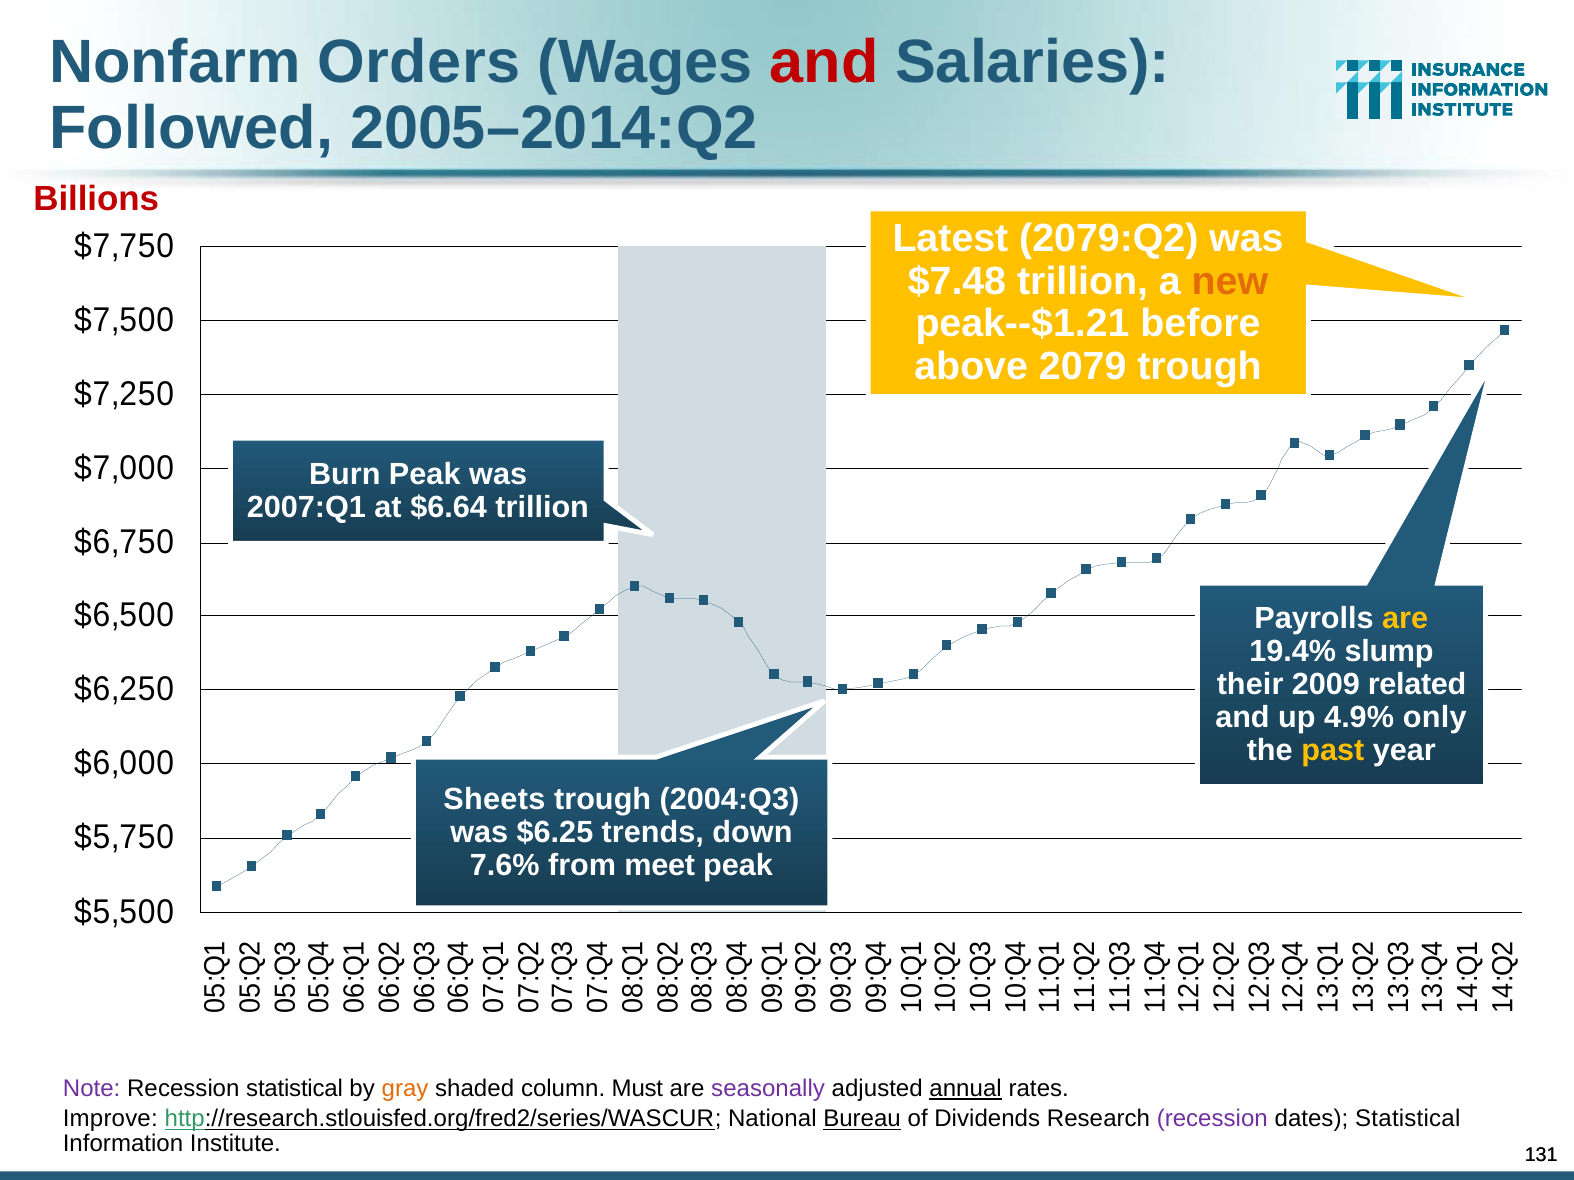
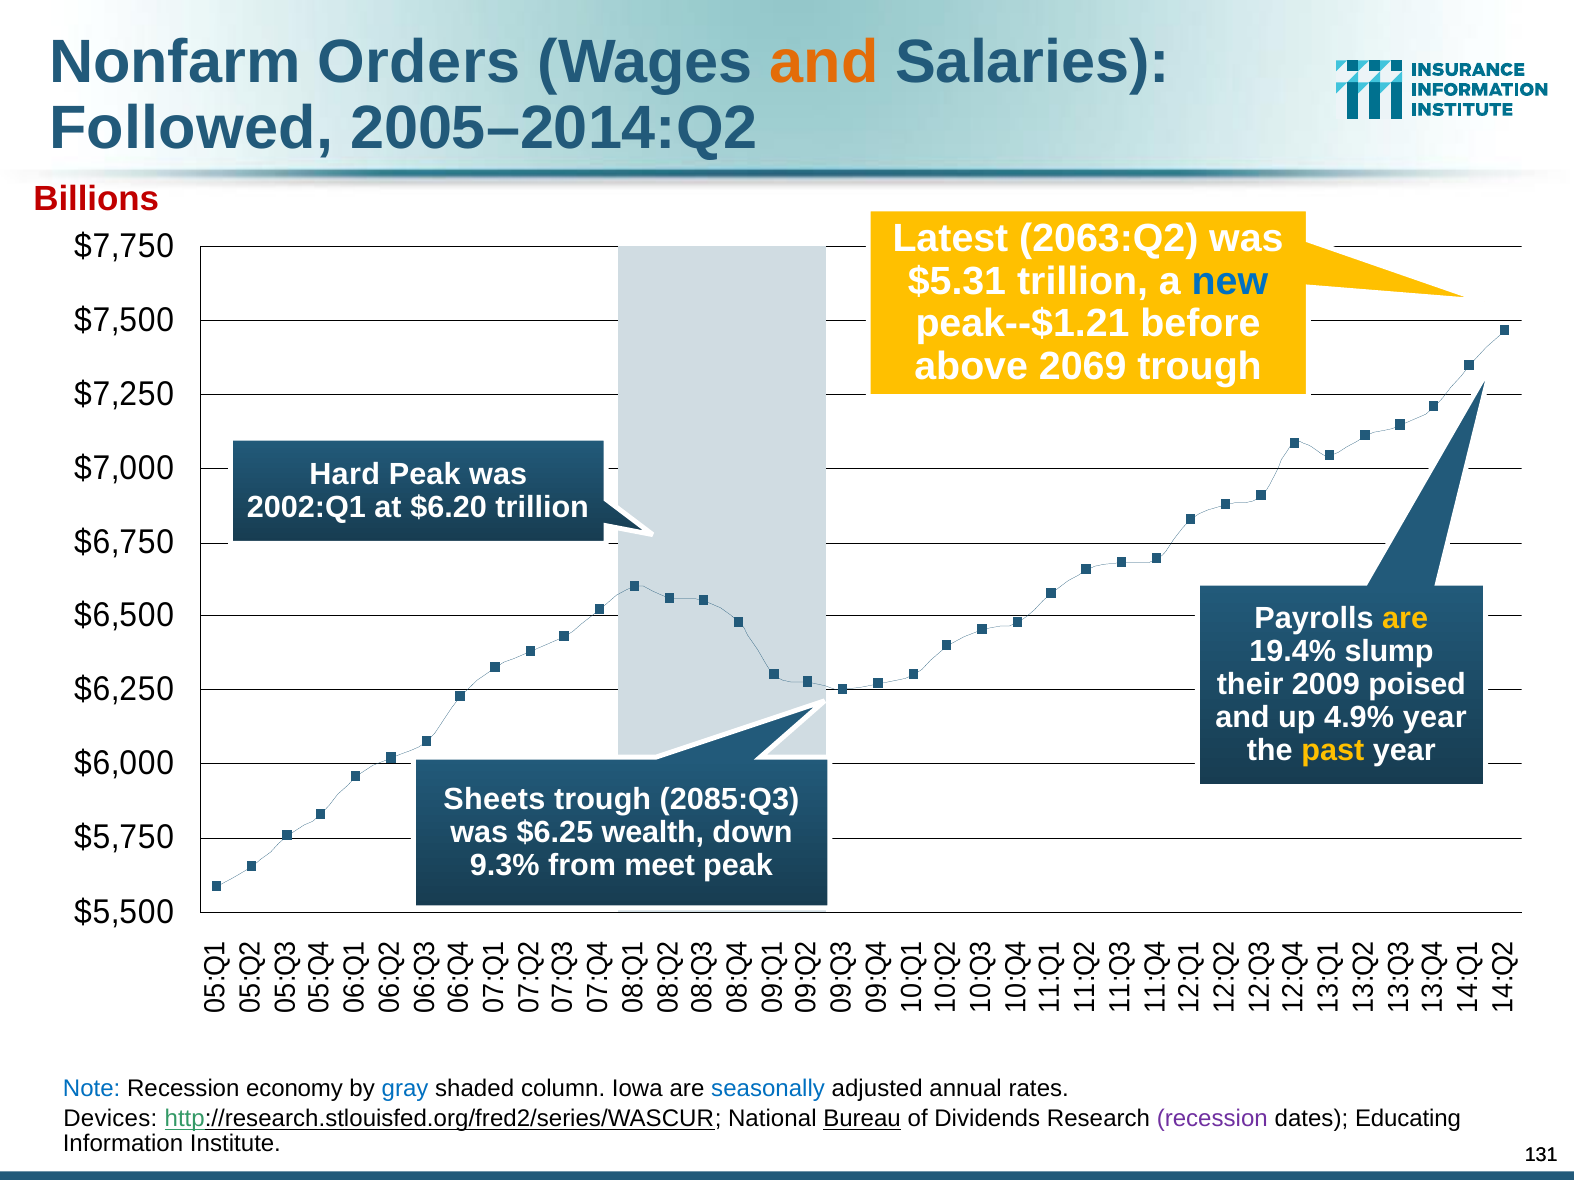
and colour: red -> orange (824, 63)
2079:Q2: 2079:Q2 -> 2063:Q2 (1109, 239)
$7.48: $7.48 -> $5.31 (957, 281)
new colour: orange -> blue (1230, 281)
2079: 2079 -> 2069 (1083, 366)
Burn: Burn -> Hard (345, 474)
2007:Q1: 2007:Q1 -> 2002:Q1 (306, 507)
$6.64: $6.64 -> $6.20 (449, 507)
related: related -> poised (1417, 685)
4.9% only: only -> year (1435, 718)
2004:Q3: 2004:Q3 -> 2085:Q3 (729, 800)
trends: trends -> wealth (653, 833)
7.6%: 7.6% -> 9.3% (505, 866)
Note colour: purple -> blue (92, 1089)
Recession statistical: statistical -> economy (295, 1089)
gray colour: orange -> blue (405, 1089)
Must: Must -> Iowa (637, 1089)
seasonally colour: purple -> blue (768, 1089)
annual underline: present -> none (966, 1089)
Improve: Improve -> Devices (110, 1119)
dates Statistical: Statistical -> Educating (1408, 1119)
